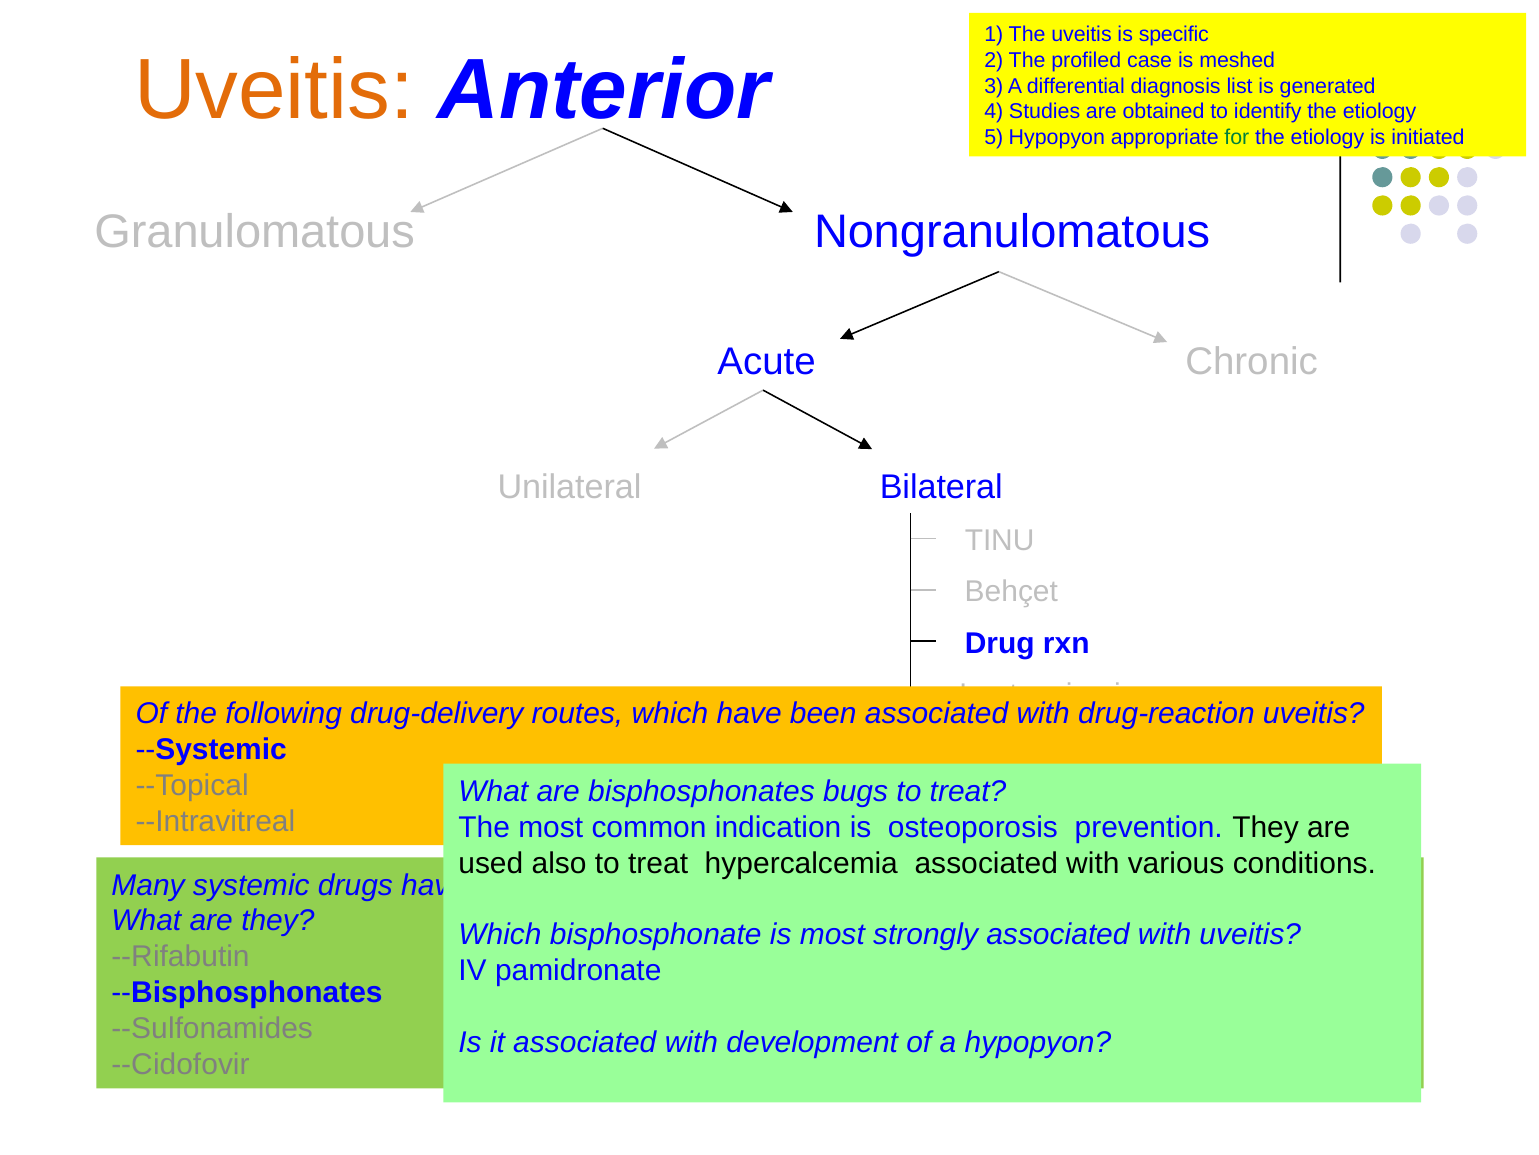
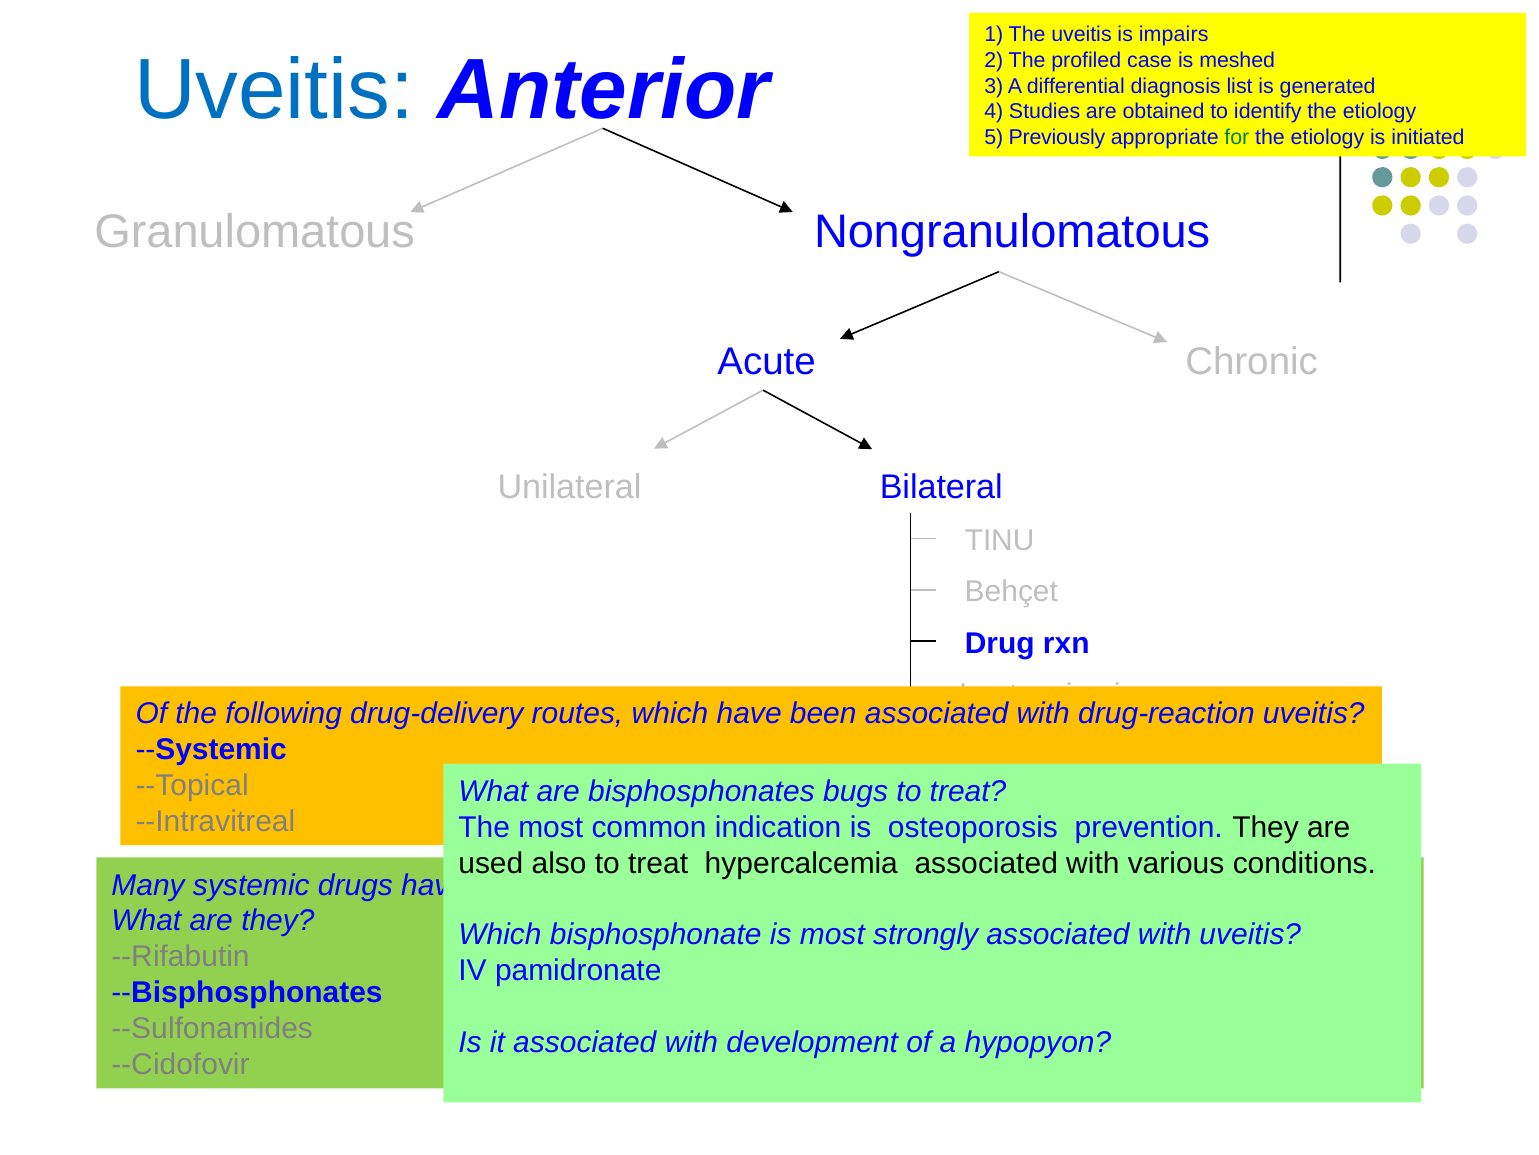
specific: specific -> impairs (1174, 35)
Uveitis colour: orange -> blue (274, 90)
5 Hypopyon: Hypopyon -> Previously (1057, 137)
